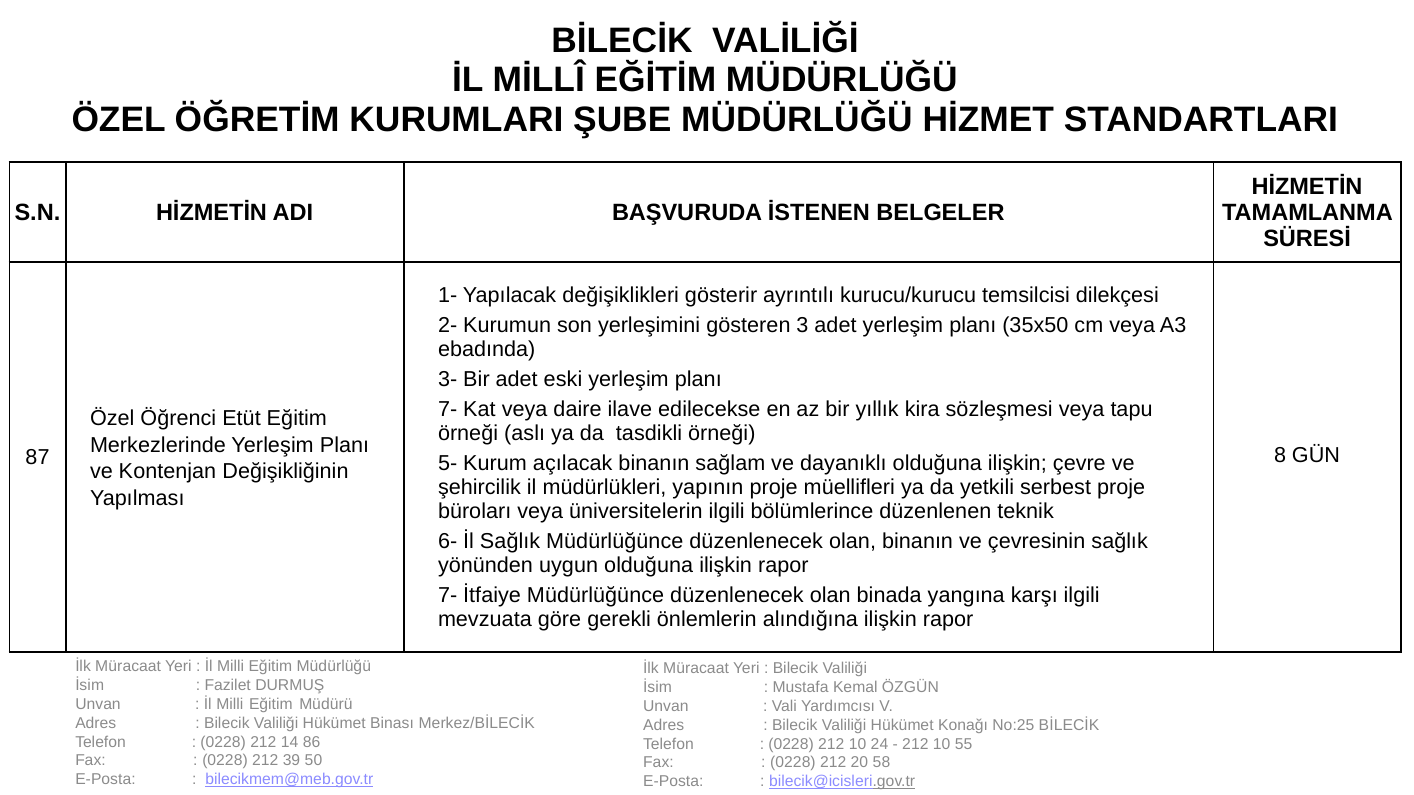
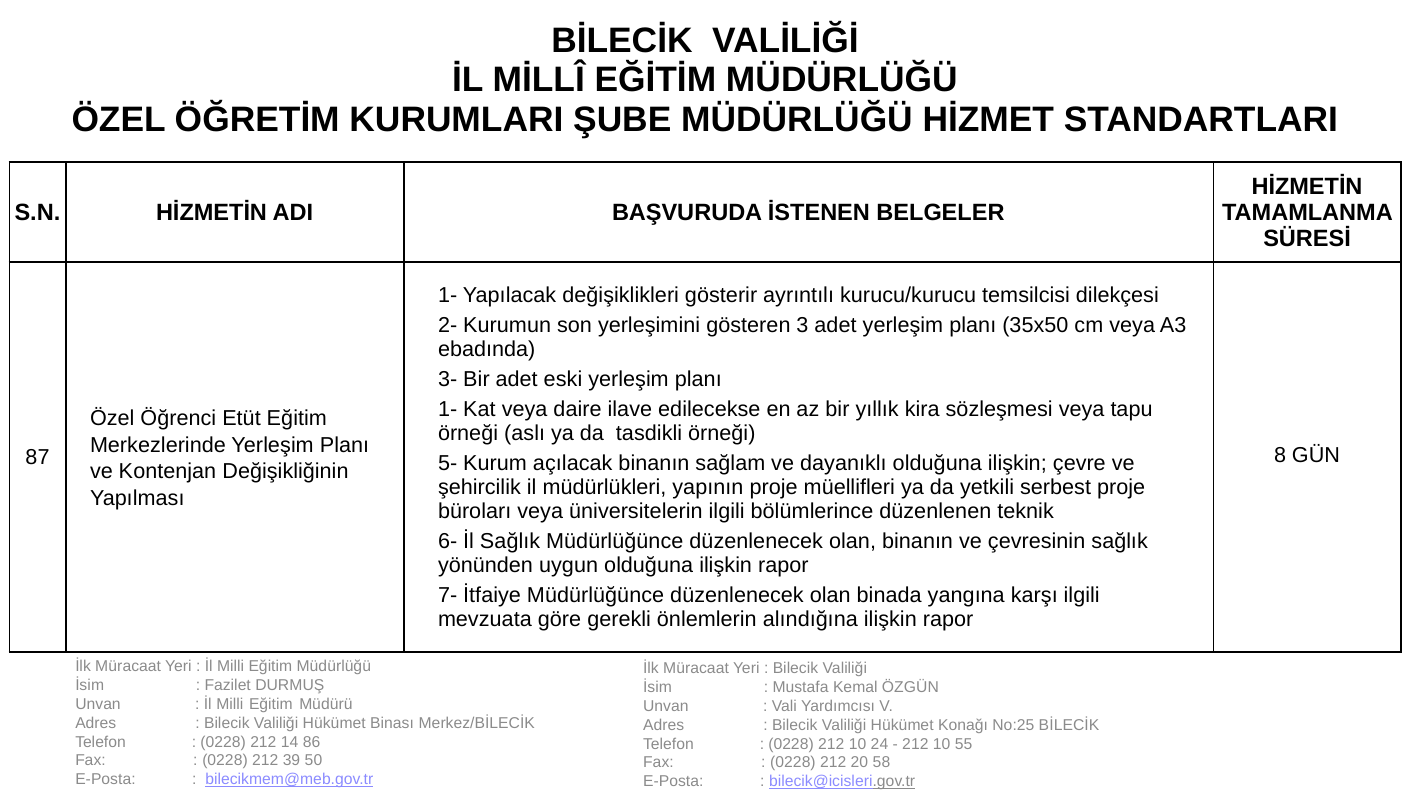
7-: 7- -> 1- (448, 409)
